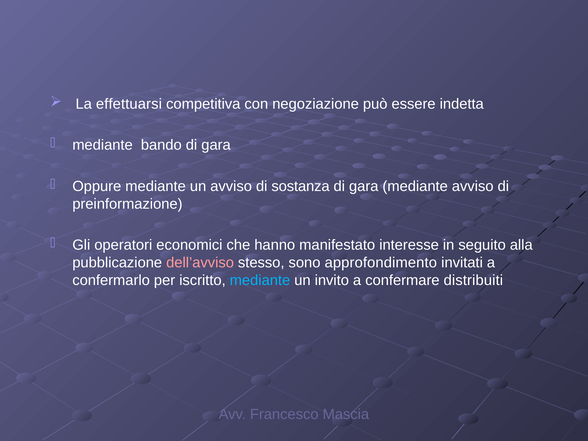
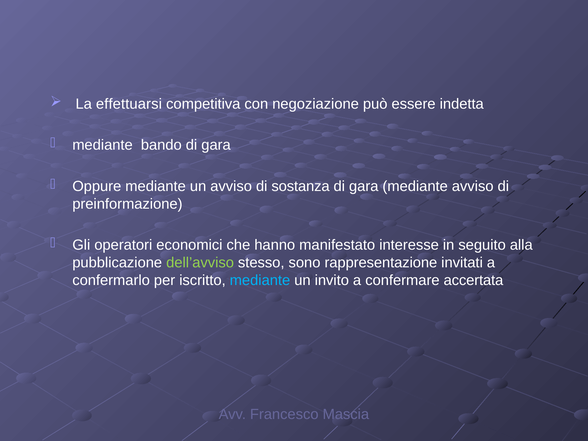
dell’avviso colour: pink -> light green (200, 263)
approfondimento: approfondimento -> rappresentazione (381, 263)
distribuiti: distribuiti -> accertata (473, 280)
